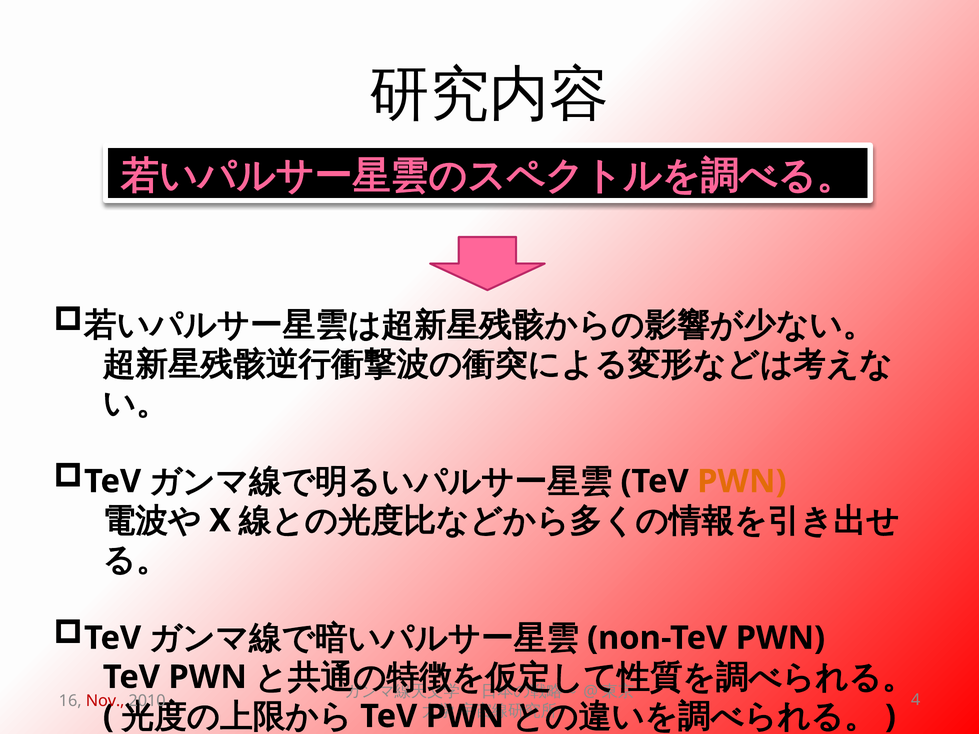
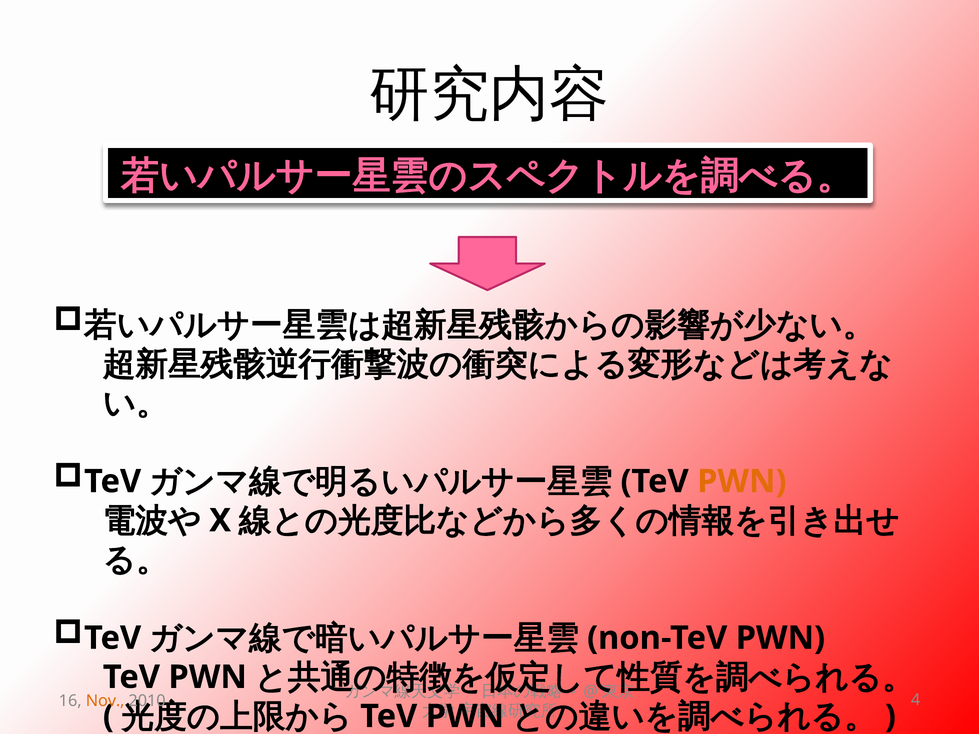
Nov colour: red -> orange (105, 701)
